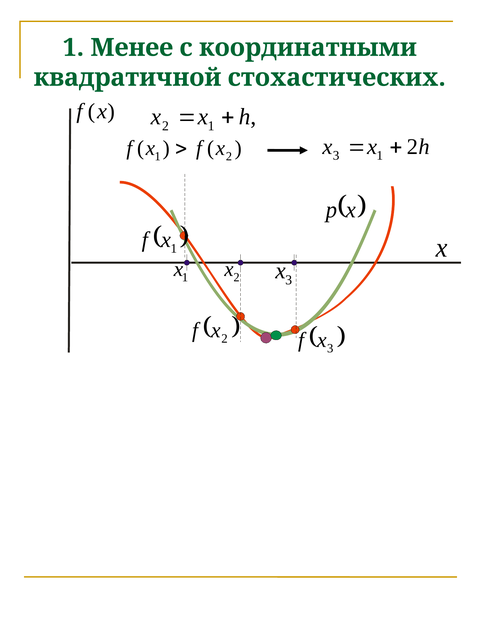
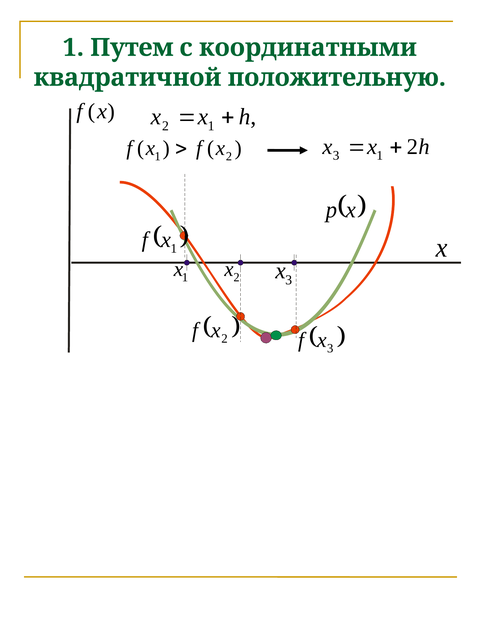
Менее: Менее -> Путем (132, 48)
стохастических: стохастических -> положительную (337, 78)
